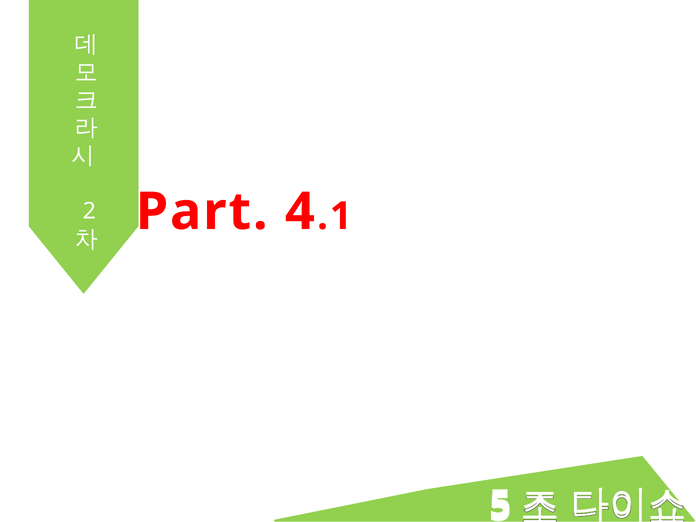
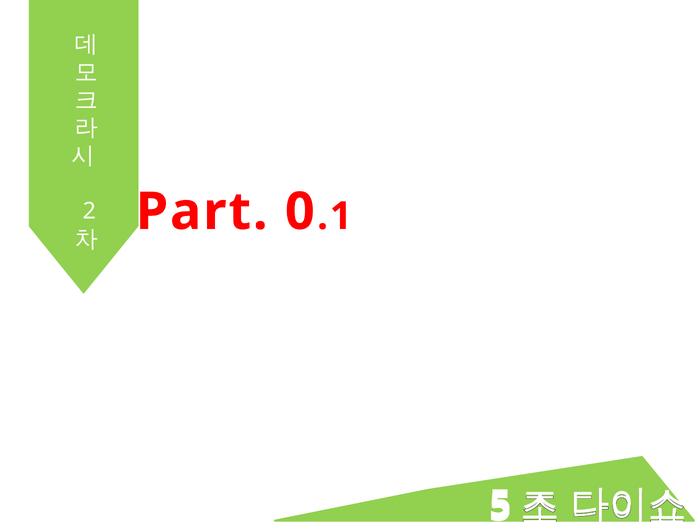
4: 4 -> 0 (300, 212)
